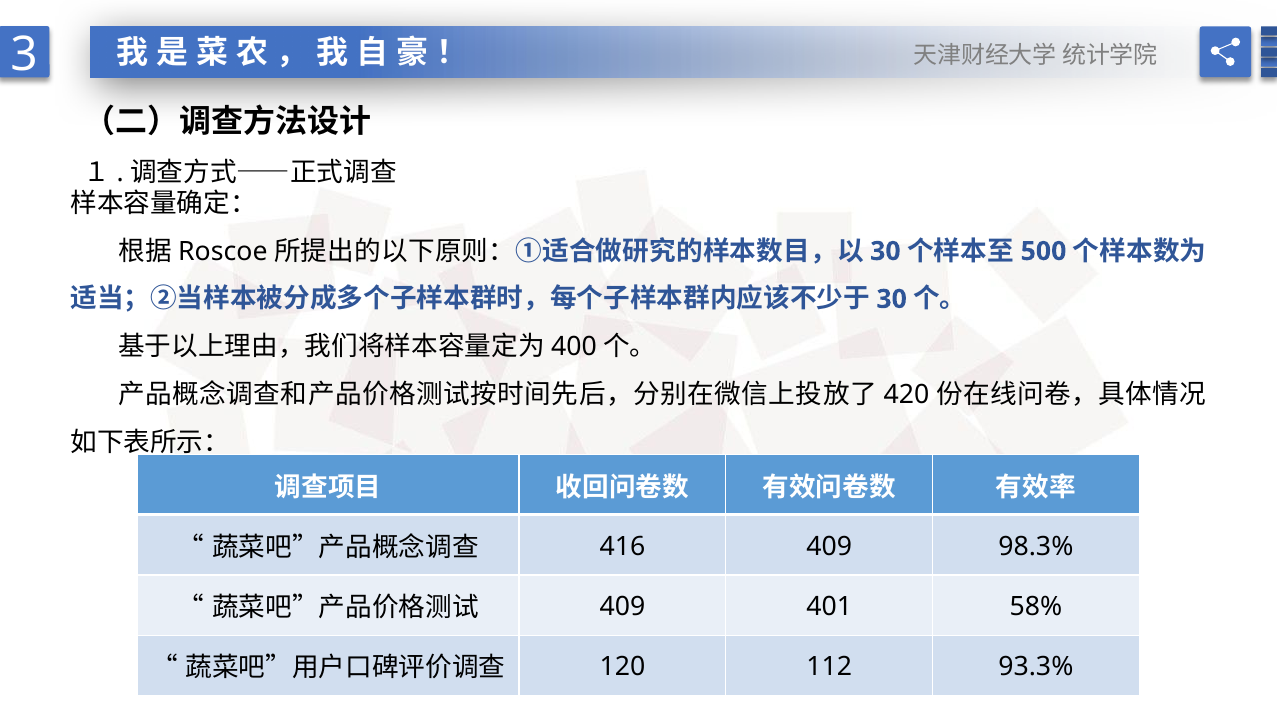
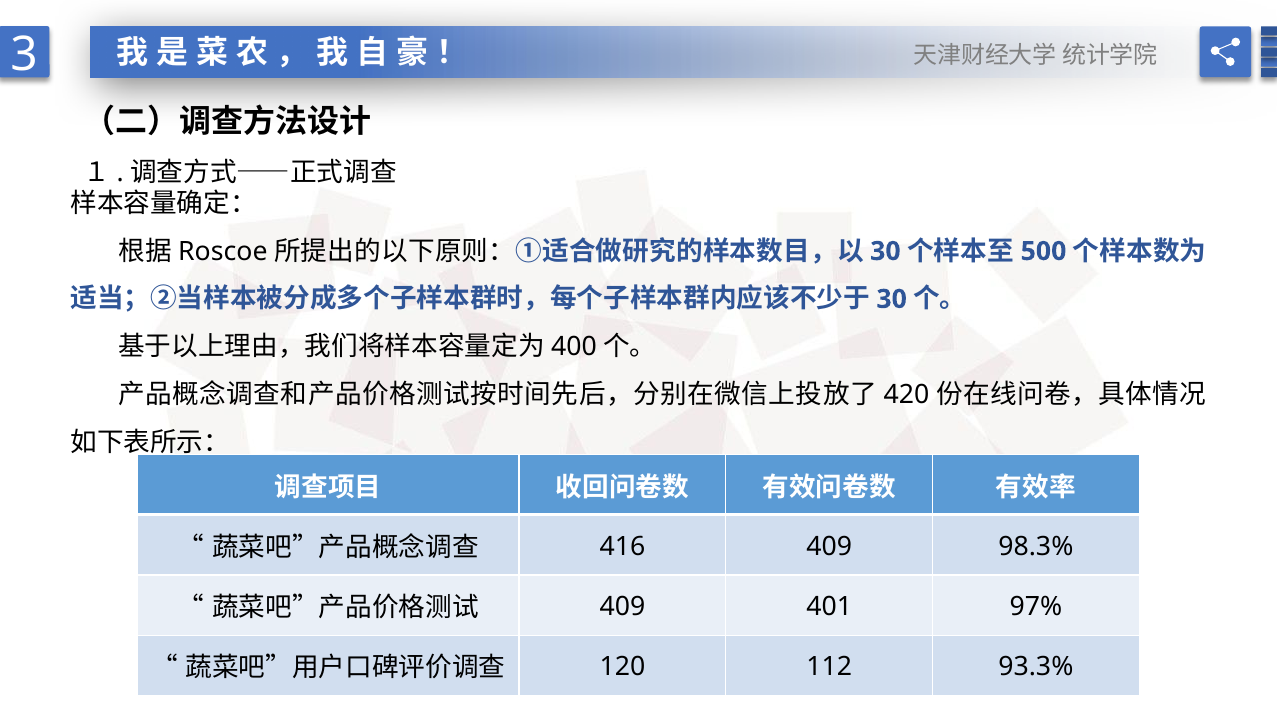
58%: 58% -> 97% (1036, 607)
